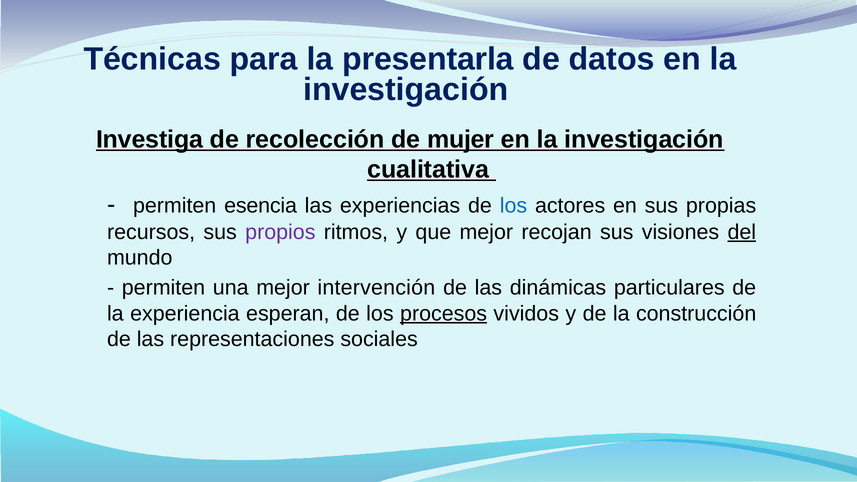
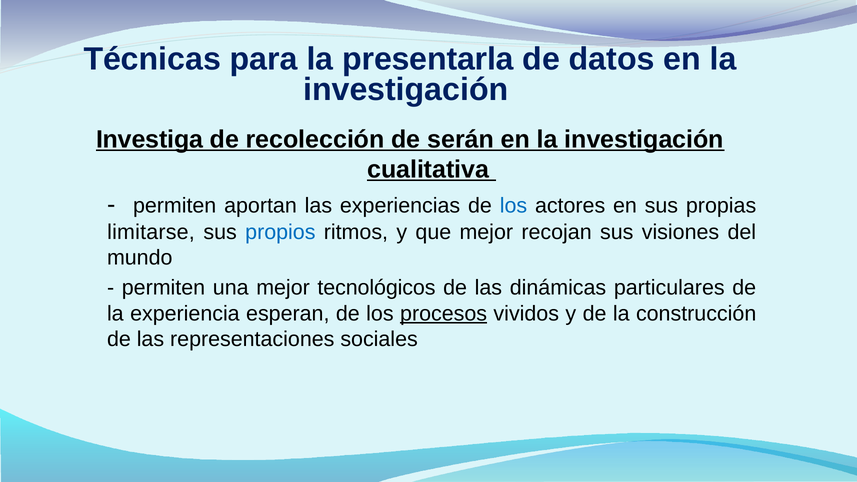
mujer: mujer -> serán (461, 139)
esencia: esencia -> aportan (260, 206)
recursos: recursos -> limitarse (151, 232)
propios colour: purple -> blue (280, 232)
del underline: present -> none (742, 232)
intervención: intervención -> tecnológicos (377, 288)
